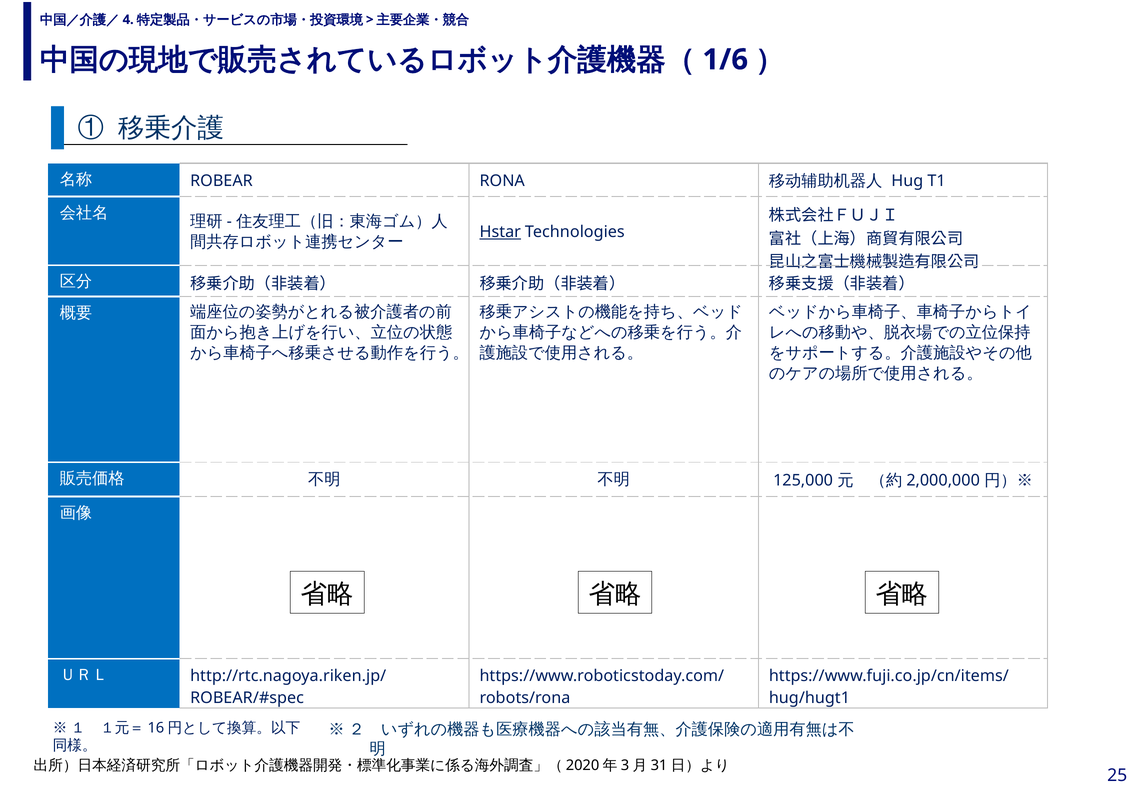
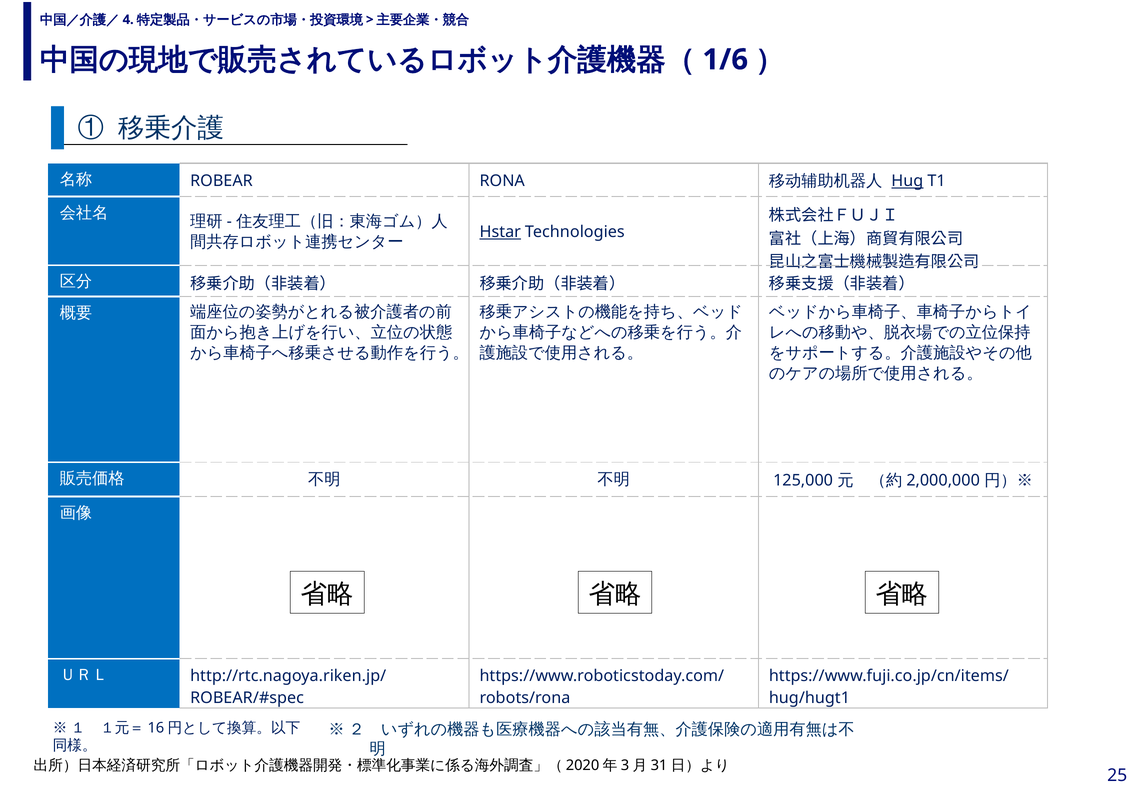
Hug underline: none -> present (907, 181)
